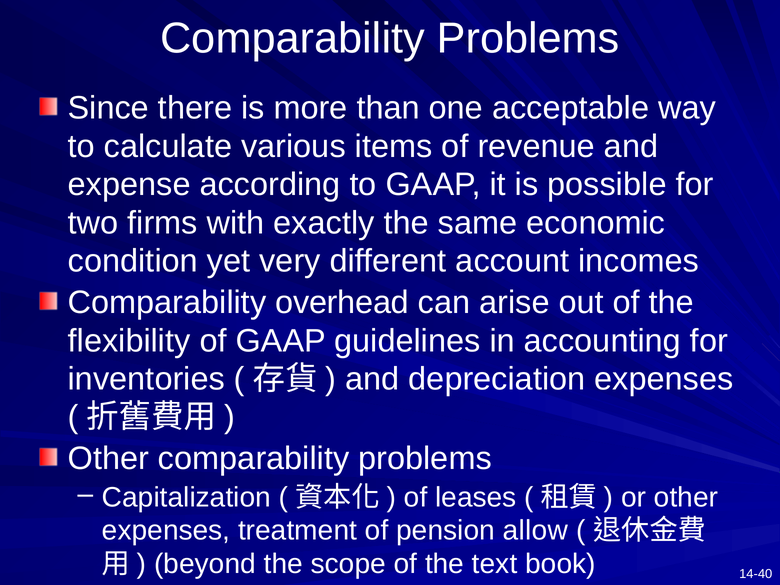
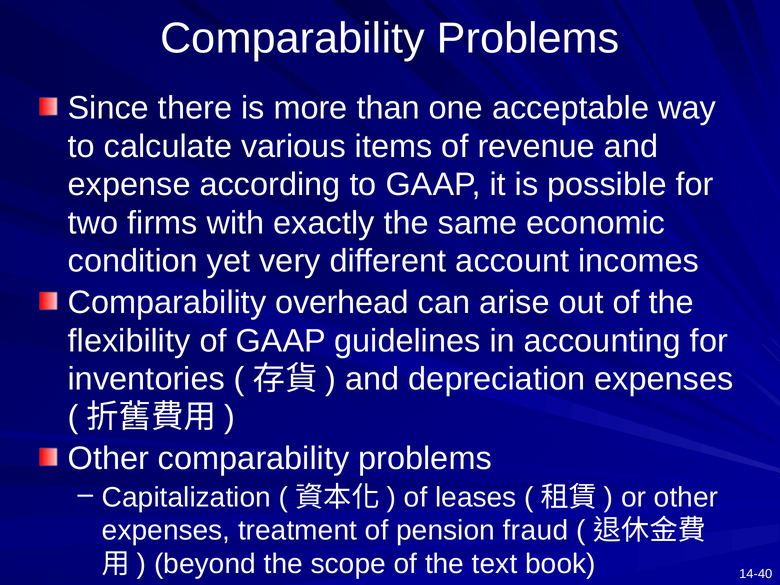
allow: allow -> fraud (536, 531)
